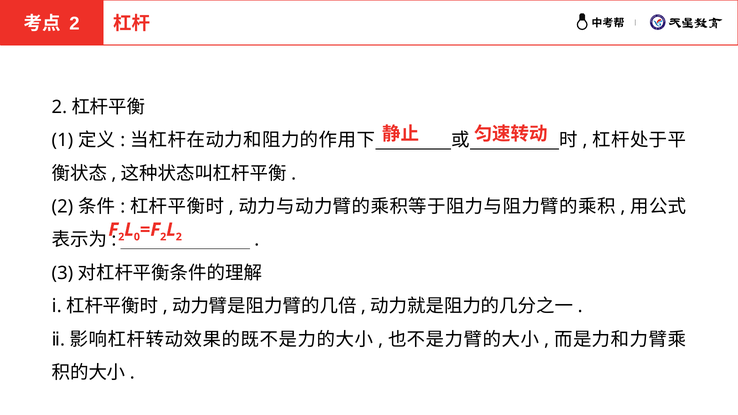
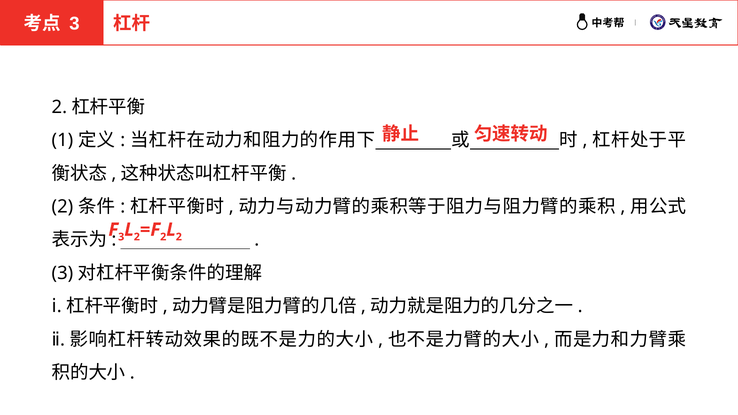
2: 2 -> 3 (74, 24)
2: 2 -> 3 (121, 237)
0: 0 -> 2 (137, 237)
